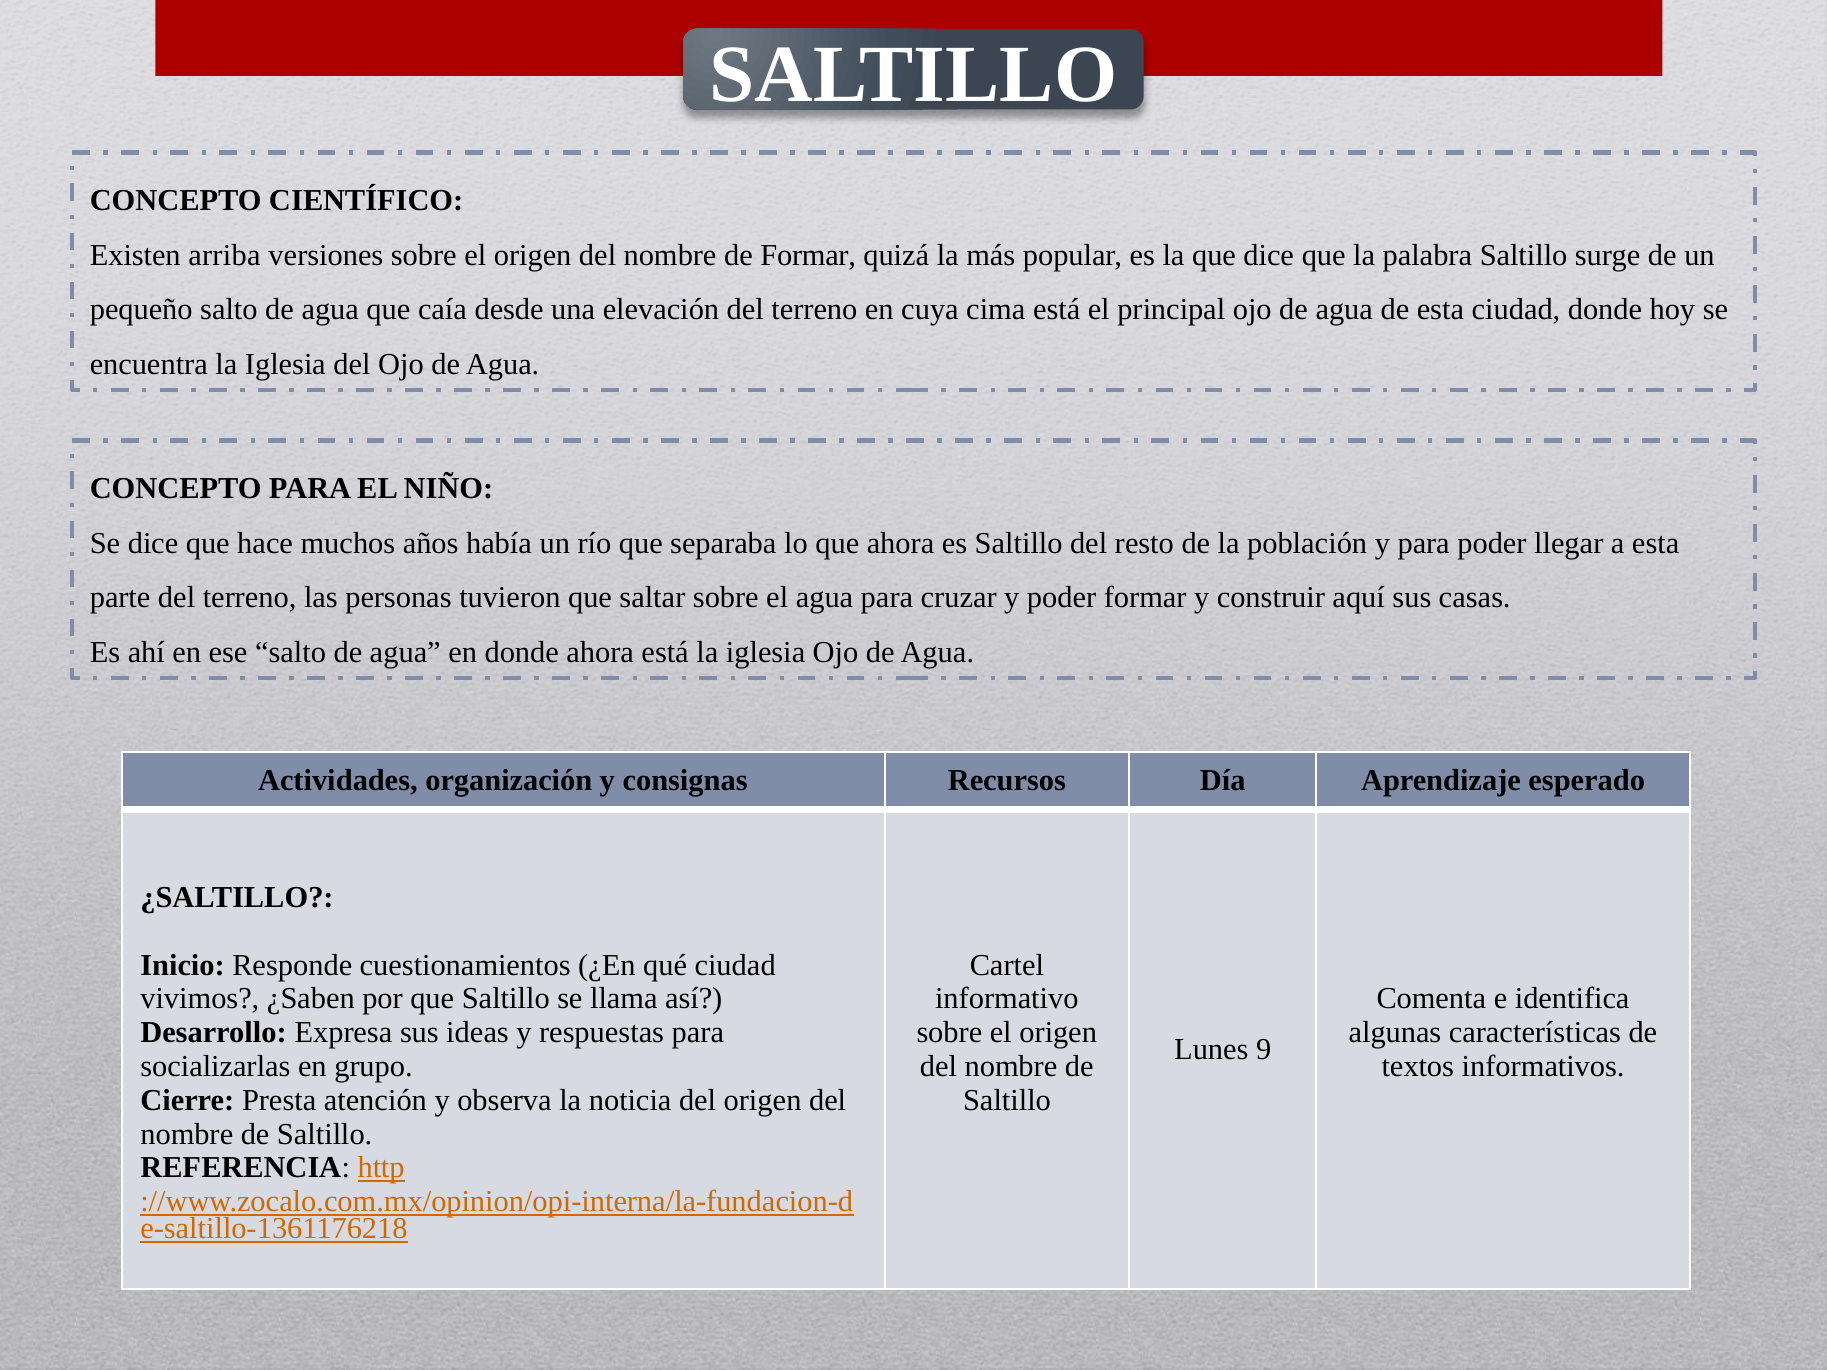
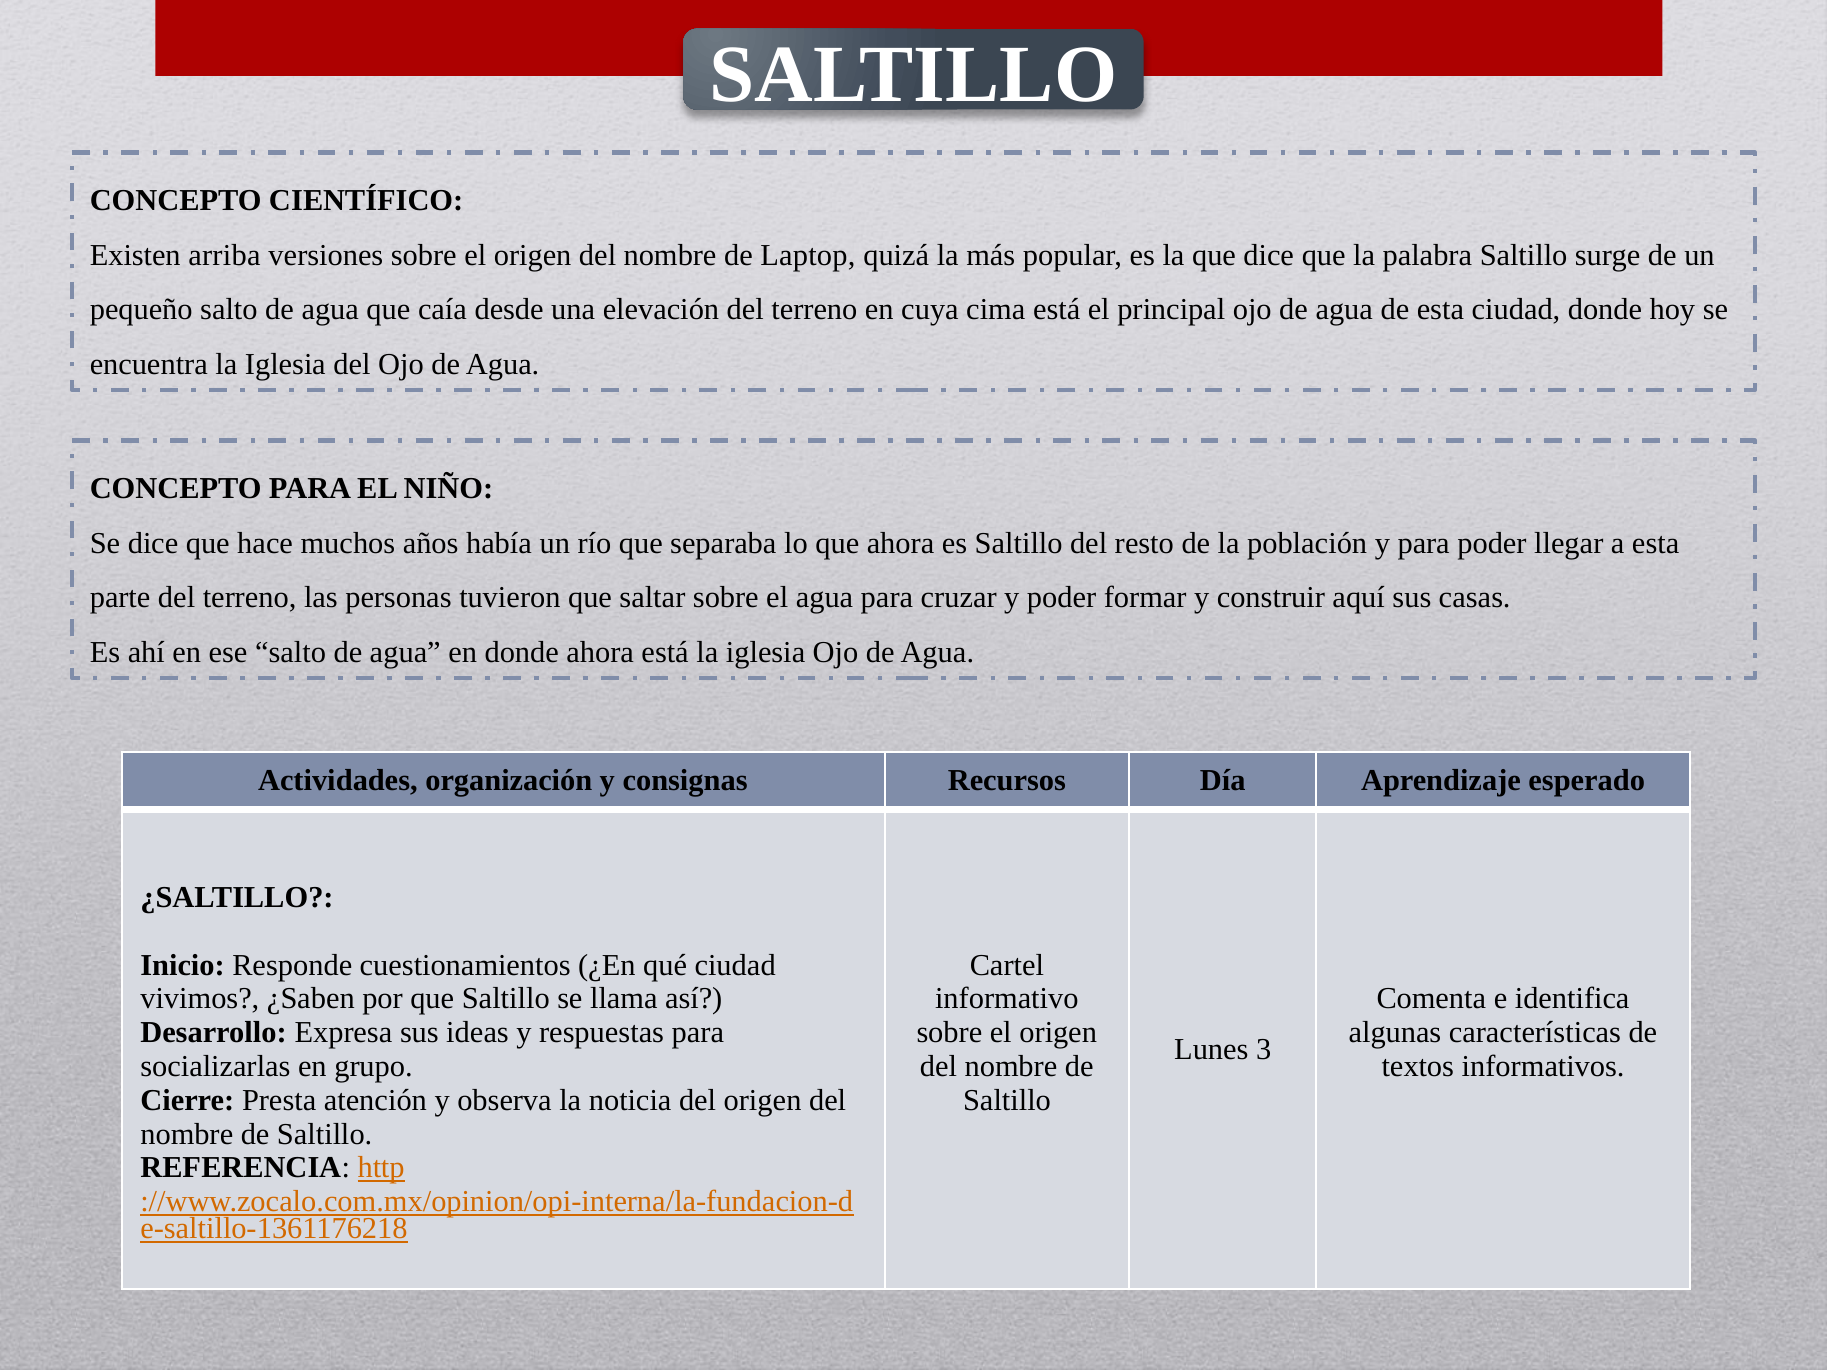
de Formar: Formar -> Laptop (808, 255)
9: 9 -> 3 (1264, 1050)
